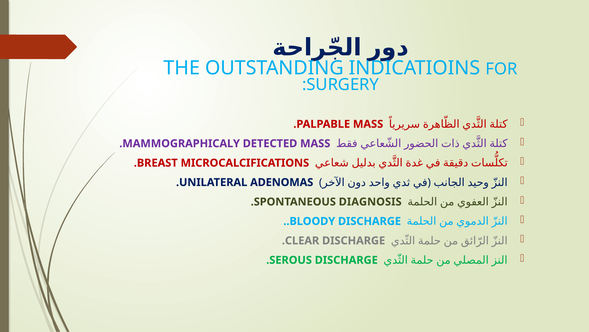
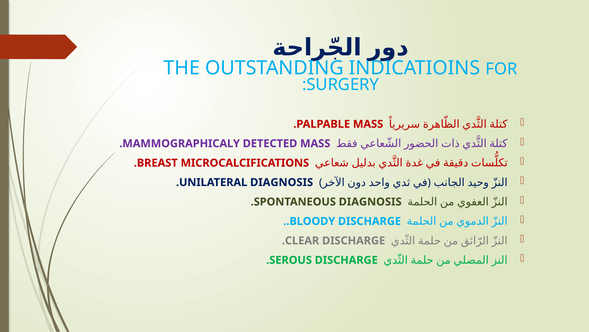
UNILATERAL ADENOMAS: ADENOMAS -> DIAGNOSIS (282, 182)
